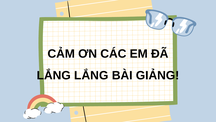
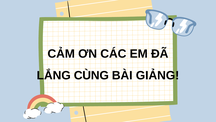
LẮNG LẮNG: LẮNG -> CÙNG (91, 75)
